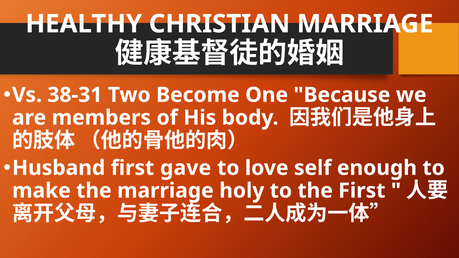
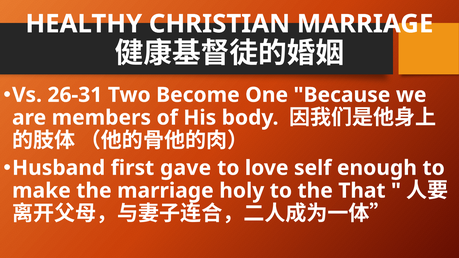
38-31: 38-31 -> 26-31 (75, 95)
the First: First -> That (362, 191)
